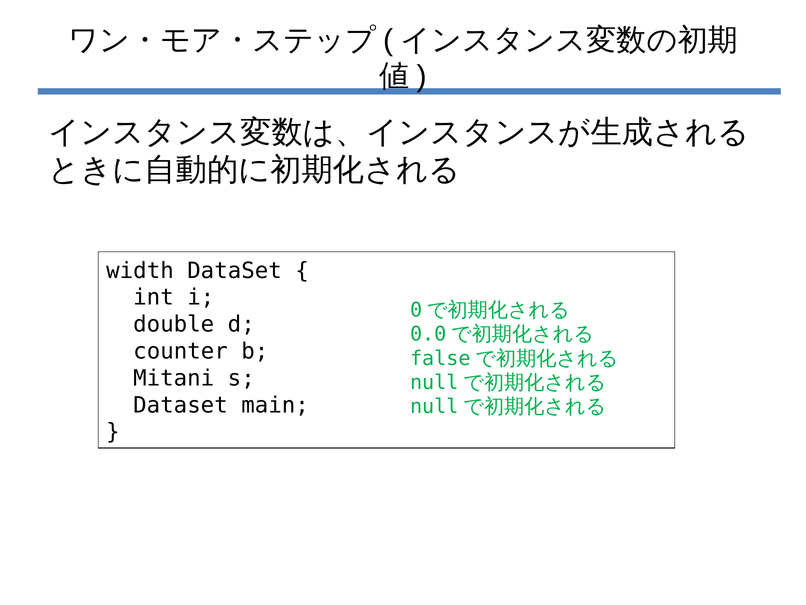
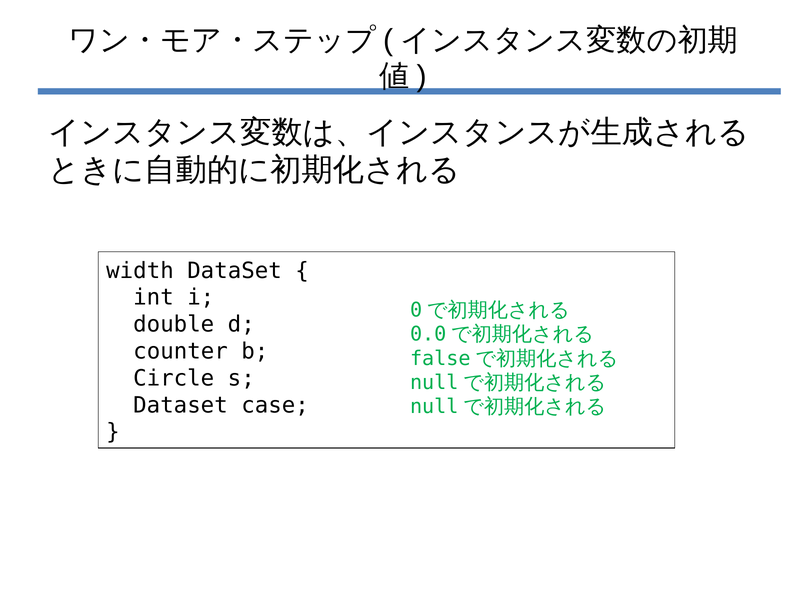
Mitani: Mitani -> Circle (174, 378)
main: main -> case (275, 405)
